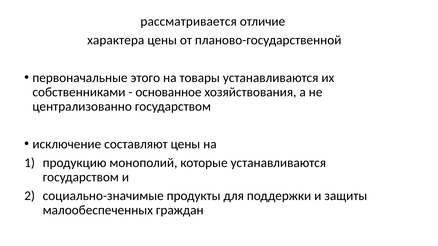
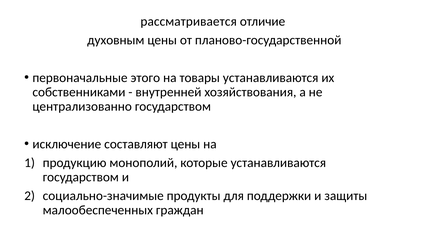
характера: характера -> духовным (116, 40)
основанное: основанное -> внутренней (168, 92)
